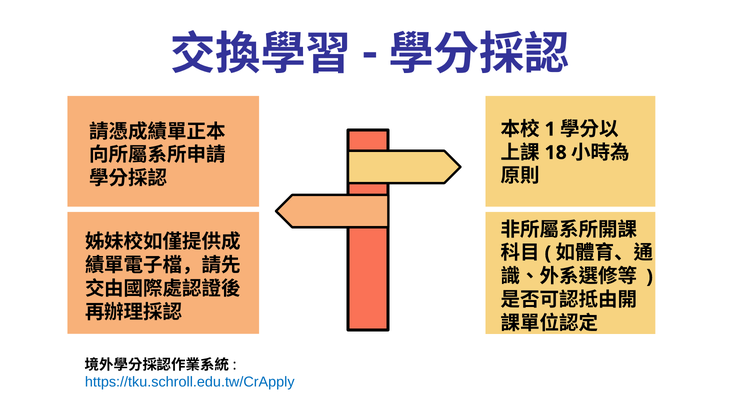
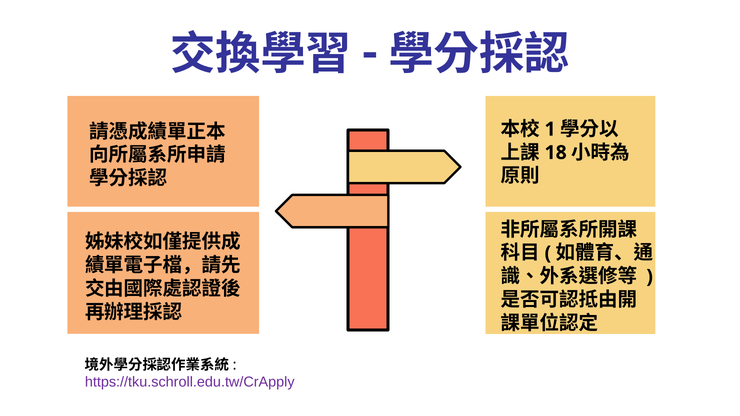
https://tku.schroll.edu.tw/CrApply colour: blue -> purple (190, 382)
